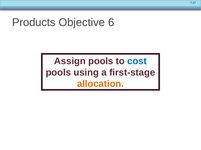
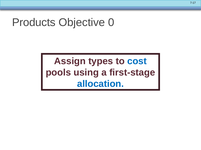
6: 6 -> 0 (111, 23)
Assign pools: pools -> types (101, 61)
allocation colour: orange -> blue (100, 84)
